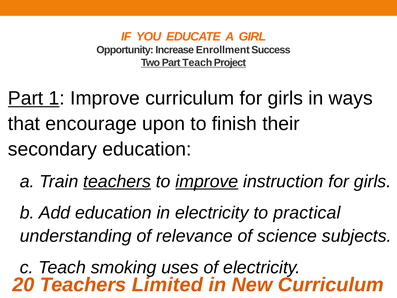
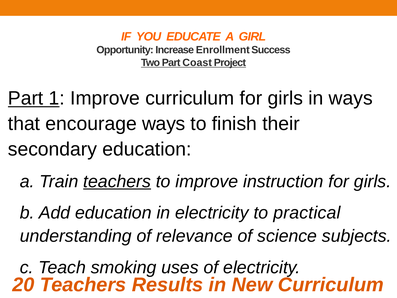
Part Teach: Teach -> Coast (197, 63)
encourage upon: upon -> ways (164, 124)
improve underline: present -> none (207, 181)
Limited: Limited -> Results (167, 285)
